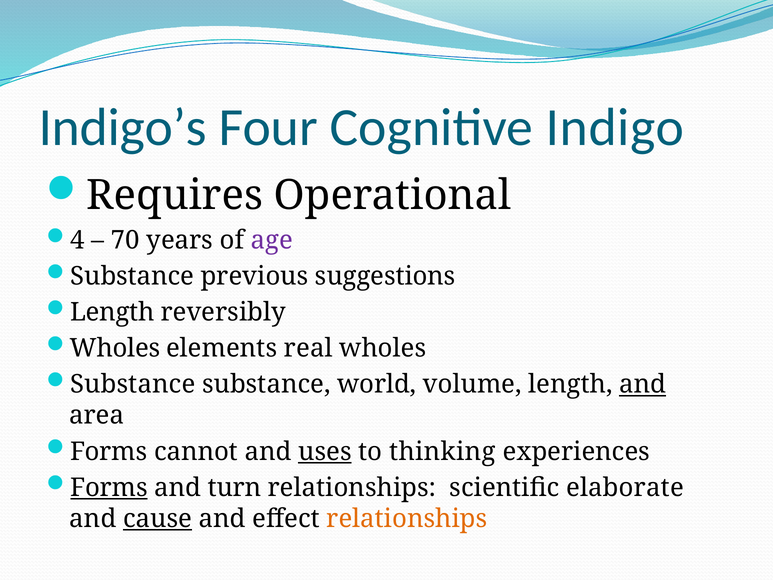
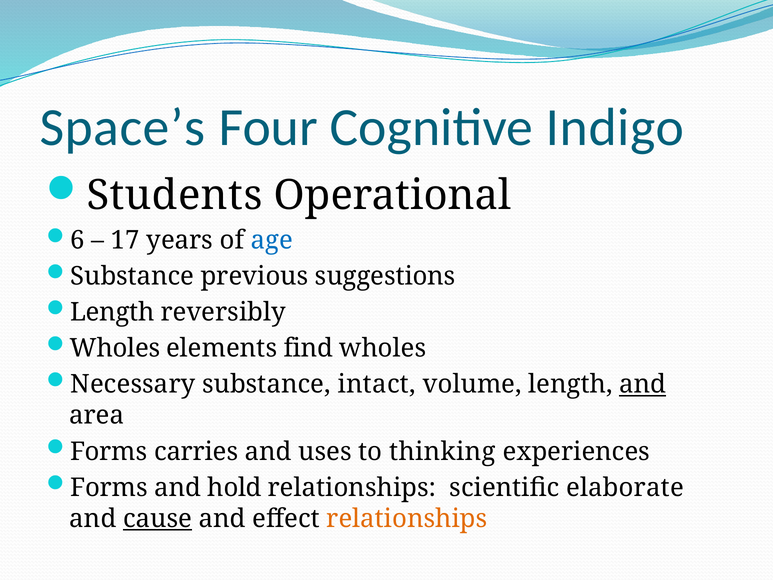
Indigo’s: Indigo’s -> Space’s (122, 128)
Requires: Requires -> Students (174, 195)
4: 4 -> 6 (78, 240)
70: 70 -> 17 (125, 240)
age colour: purple -> blue (272, 240)
real: real -> find (308, 348)
Substance: Substance -> Necessary (133, 384)
world: world -> intact (377, 384)
cannot: cannot -> carries (196, 451)
uses underline: present -> none (325, 451)
Forms underline: present -> none (109, 487)
turn: turn -> hold (235, 487)
